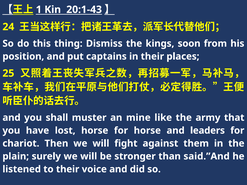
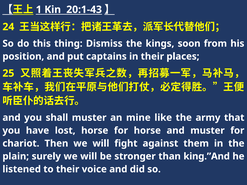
and leaders: leaders -> muster (208, 131)
said.”And: said.”And -> king.”And (207, 156)
